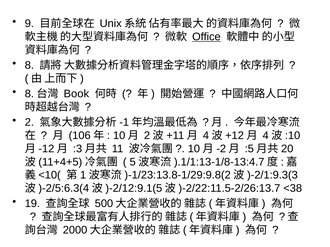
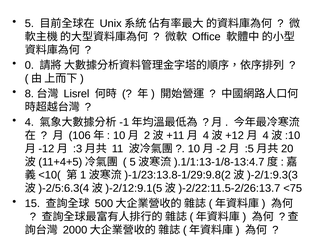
9: 9 -> 5 (29, 24)
Office underline: present -> none (206, 37)
8: 8 -> 0 (29, 65)
Book: Book -> Lisrel (76, 94)
2: 2 -> 4 (29, 123)
<38: <38 -> <75 (293, 189)
19: 19 -> 15 (32, 204)
